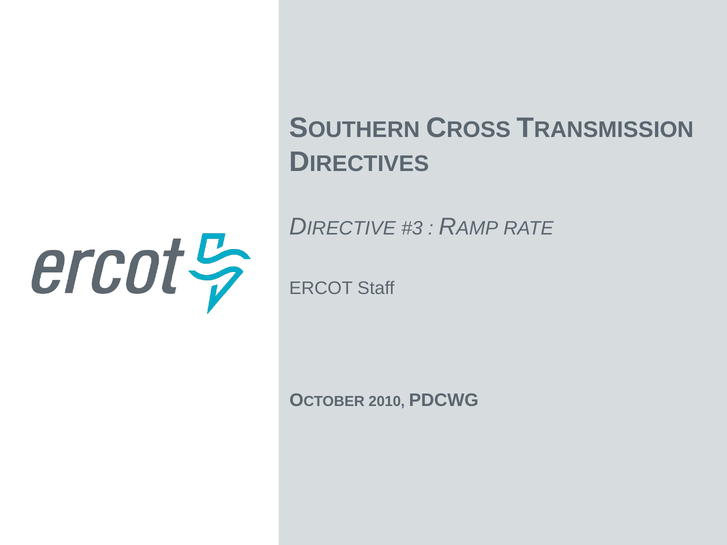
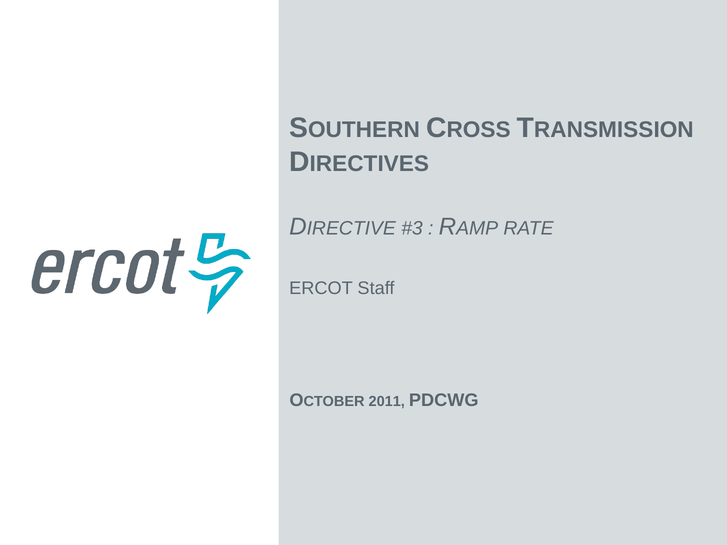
2010: 2010 -> 2011 (387, 402)
